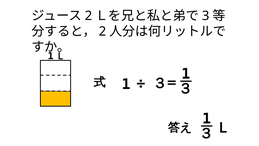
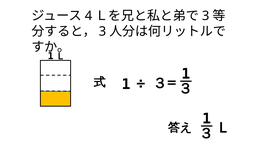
2: 2 -> 4 (88, 16)
2: 2 -> 3 (102, 31)
